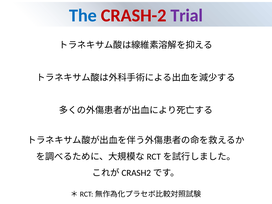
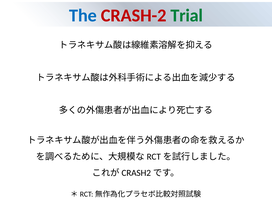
Trial colour: purple -> green (187, 16)
